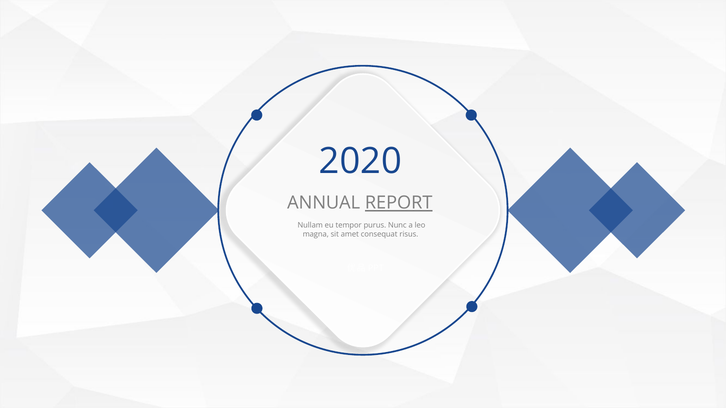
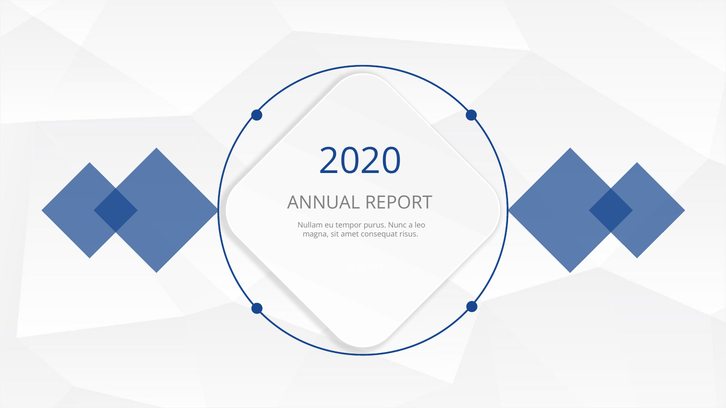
REPORT underline: present -> none (399, 203)
